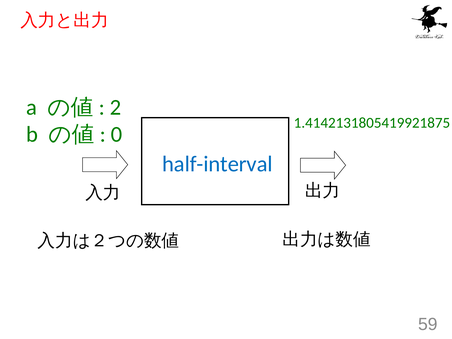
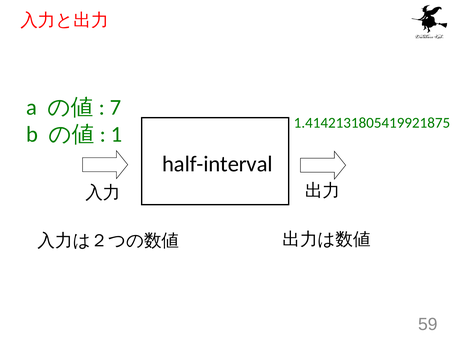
2: 2 -> 7 (116, 107)
0: 0 -> 1 (117, 134)
half-interval colour: blue -> black (217, 164)
